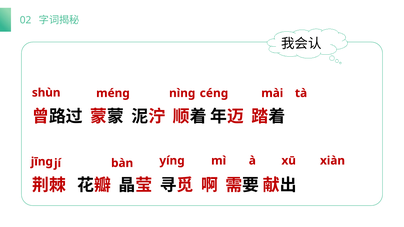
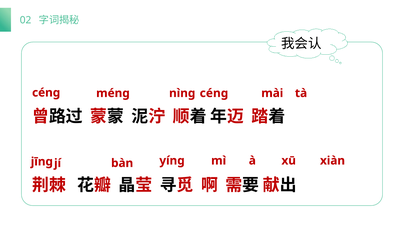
shùn: shùn -> cénɡ (46, 93)
